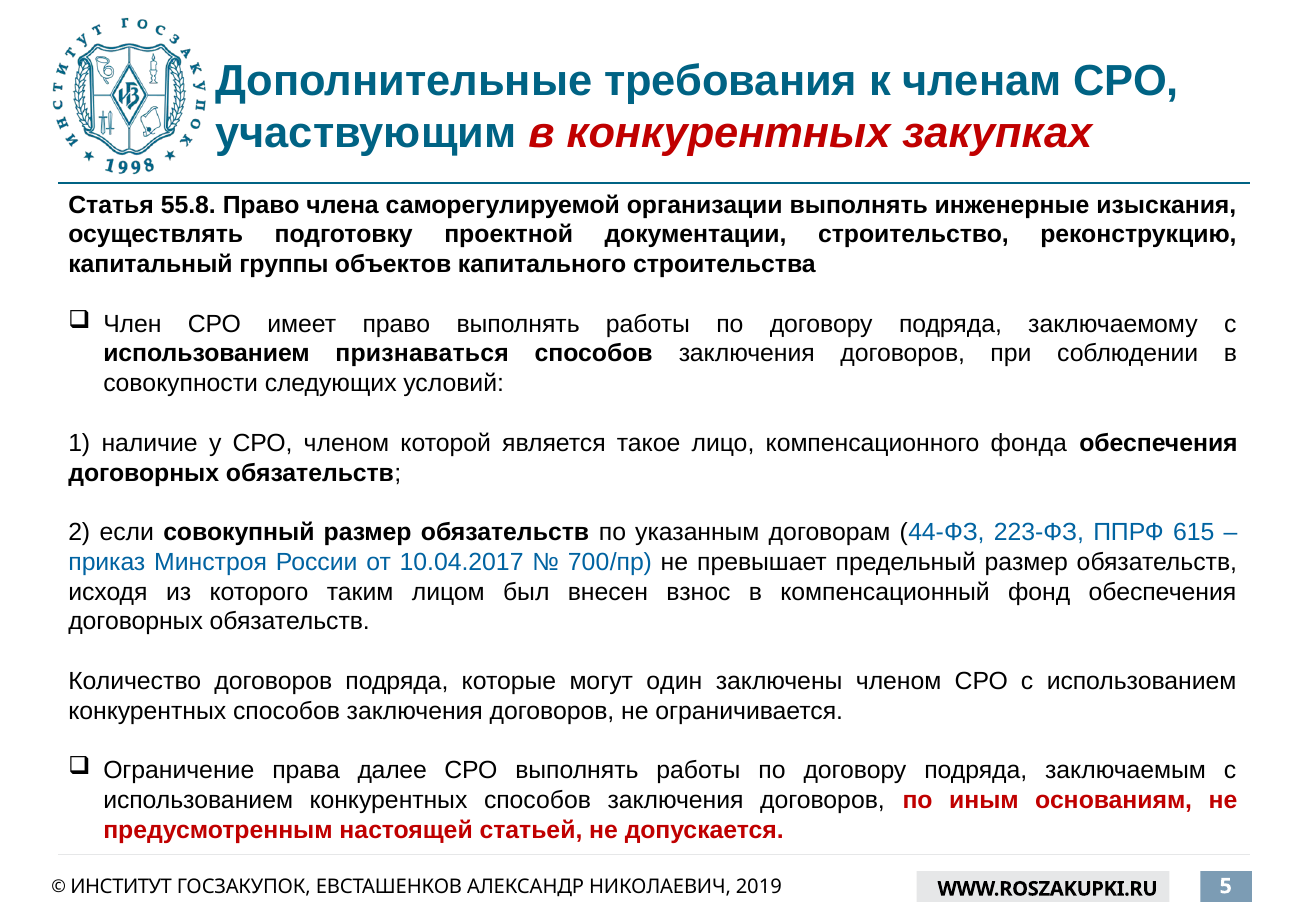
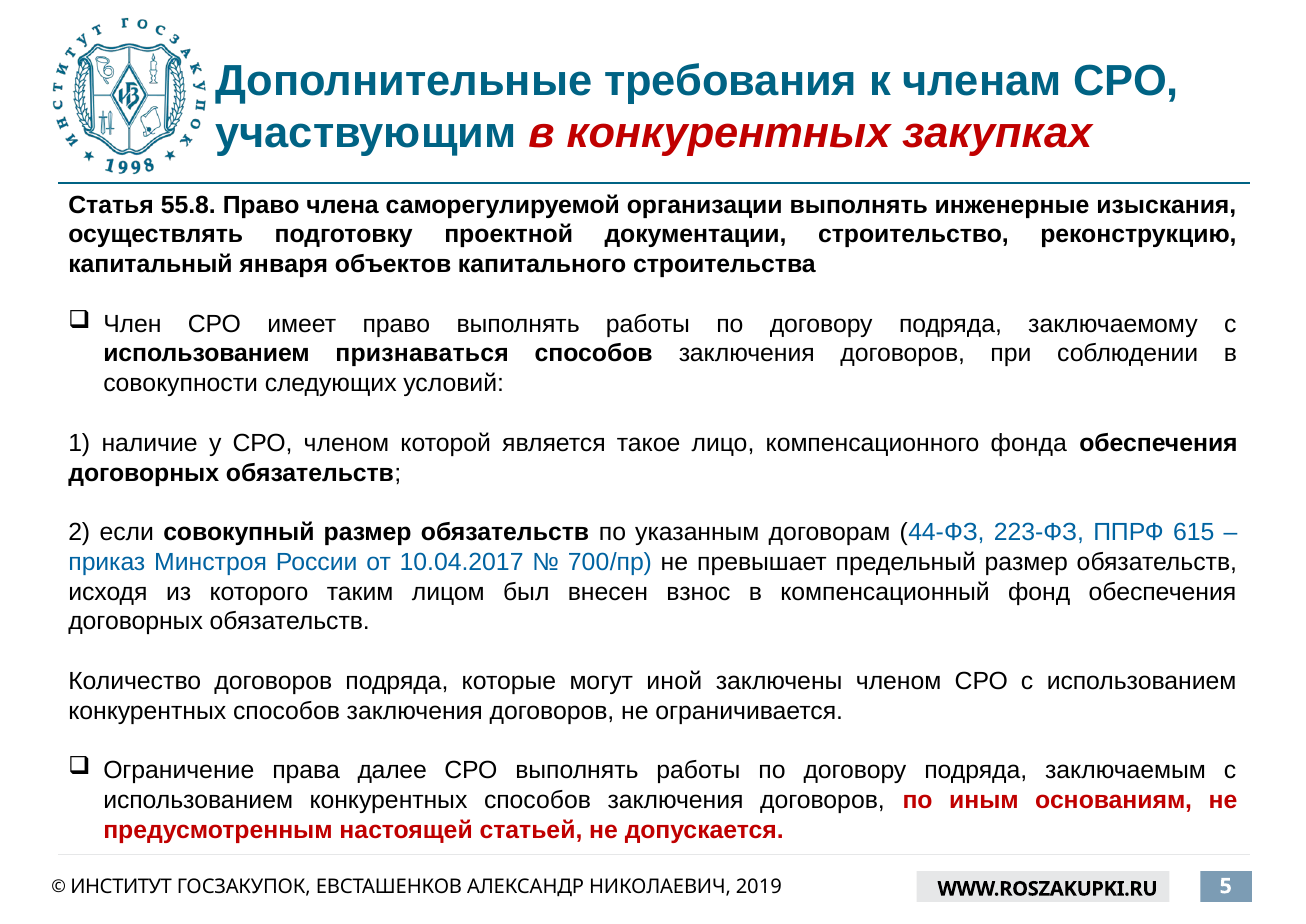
группы: группы -> января (284, 264)
один: один -> иной (674, 681)
